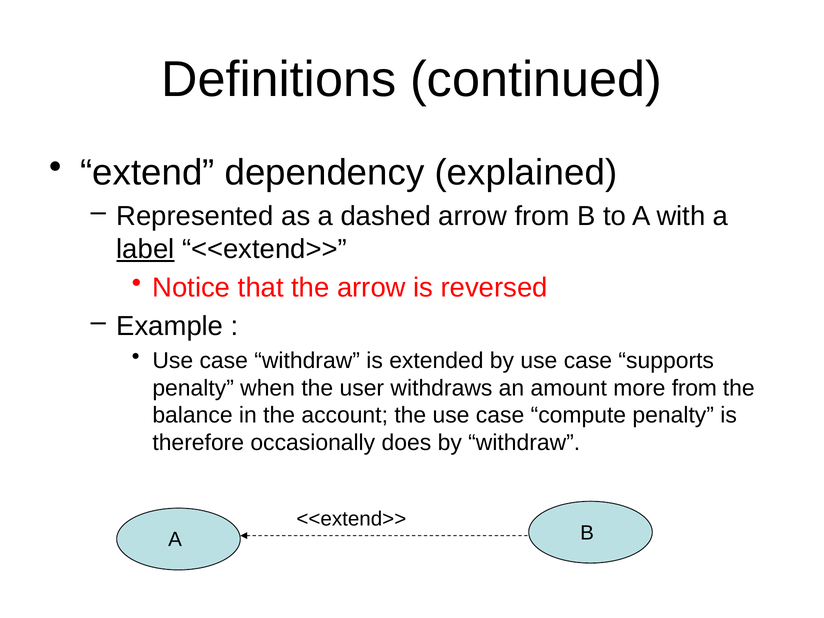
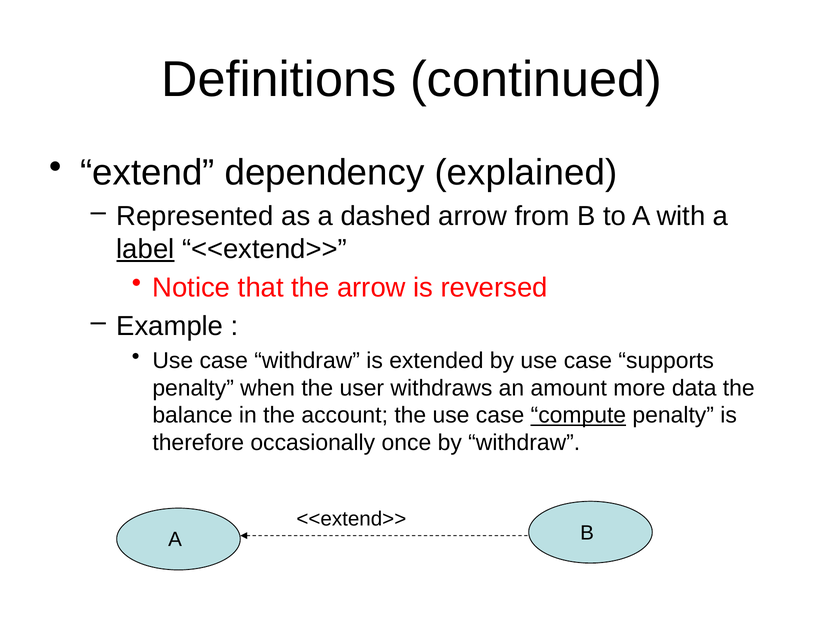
more from: from -> data (694, 388)
compute underline: none -> present (578, 415)
does: does -> once (406, 443)
